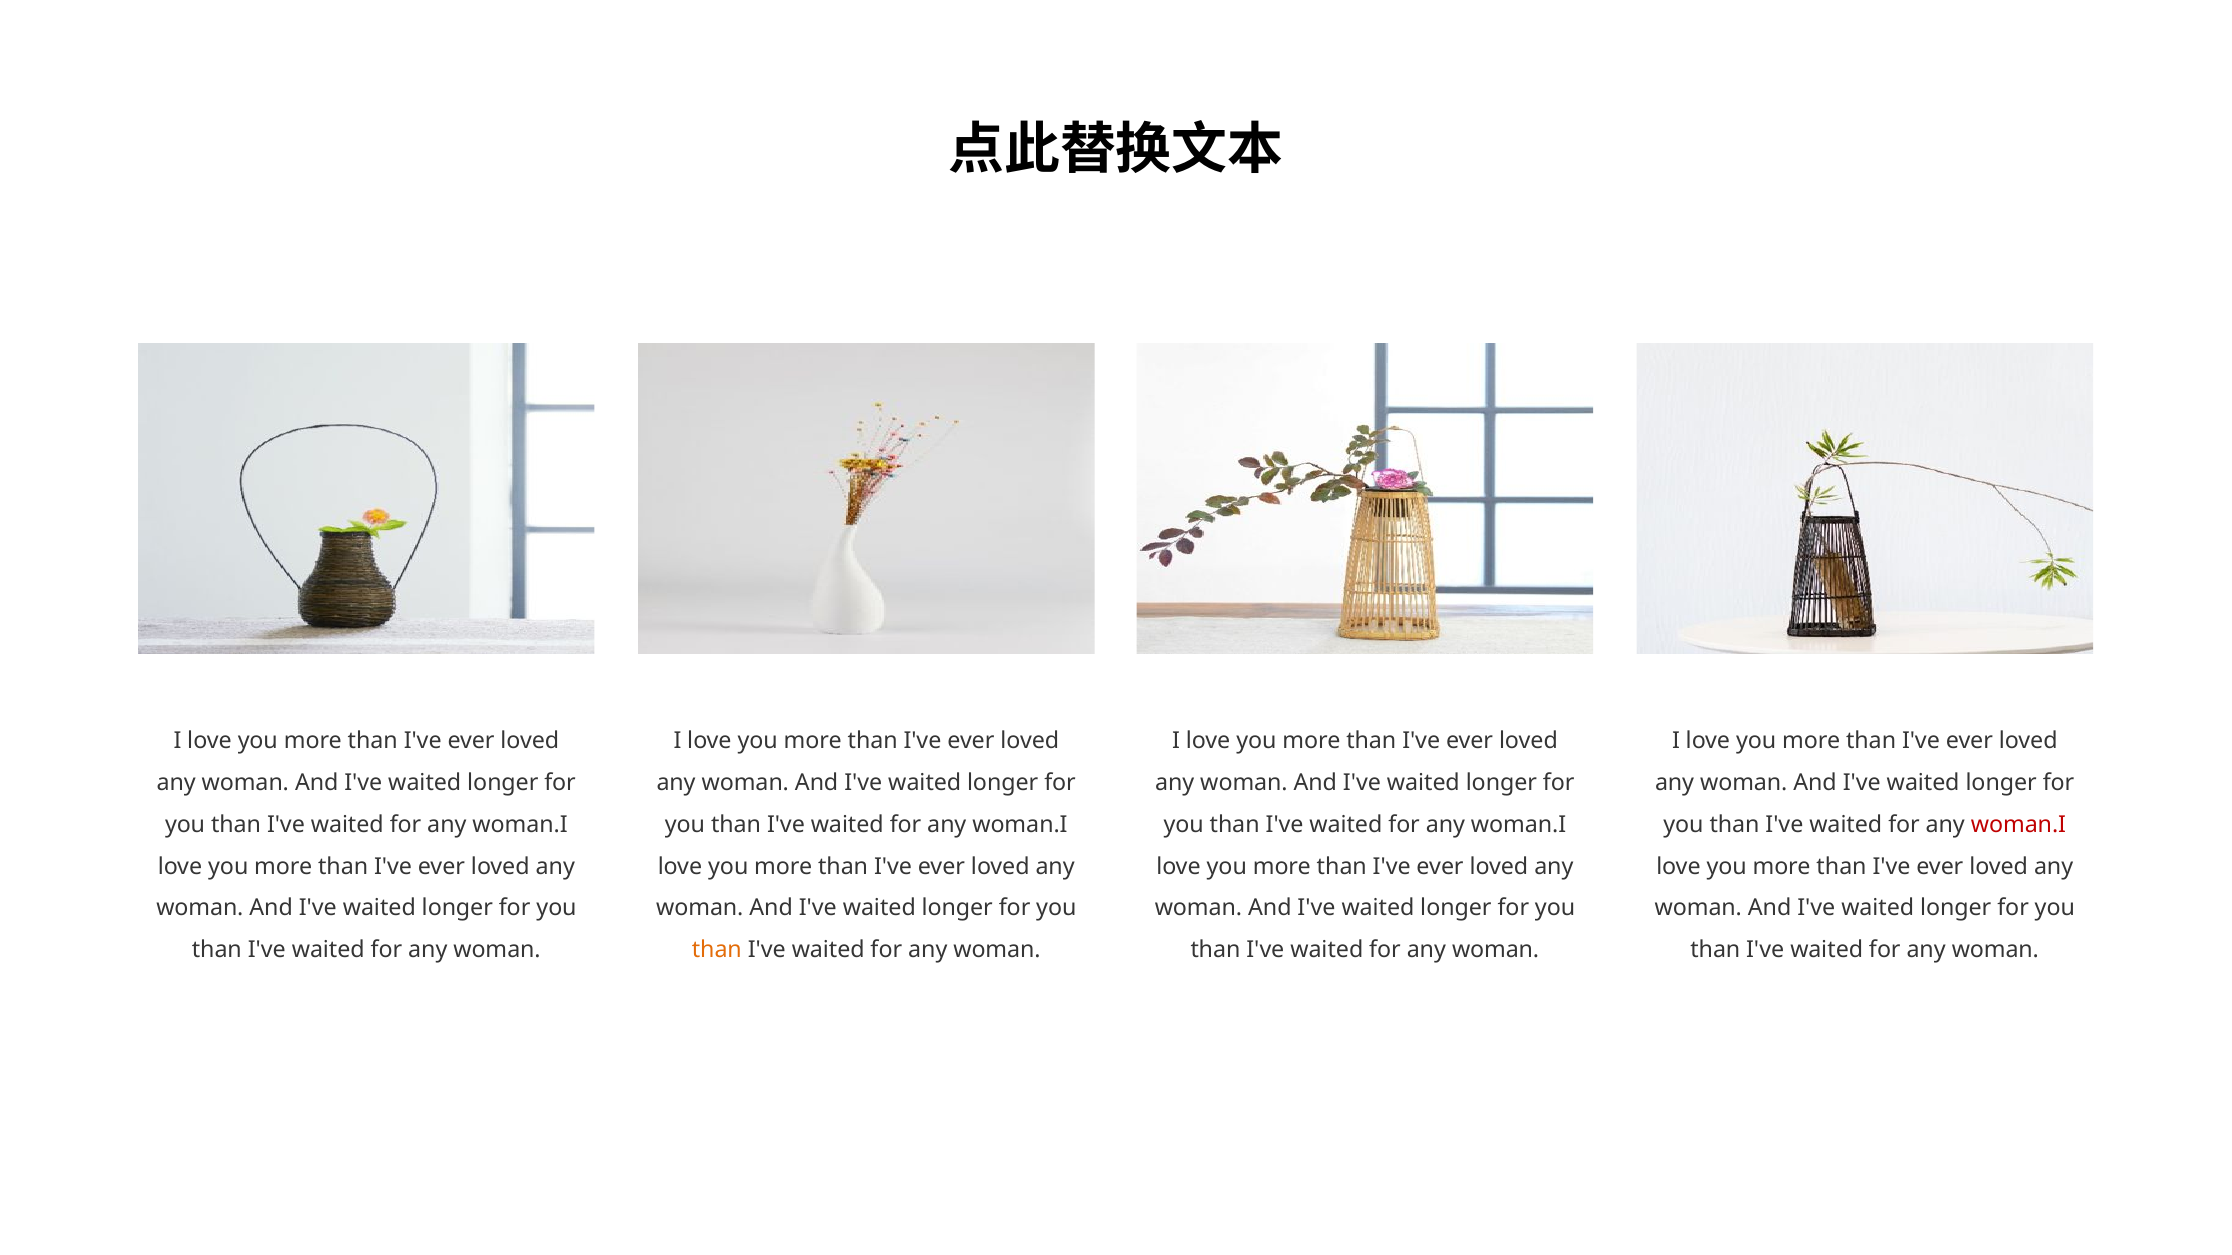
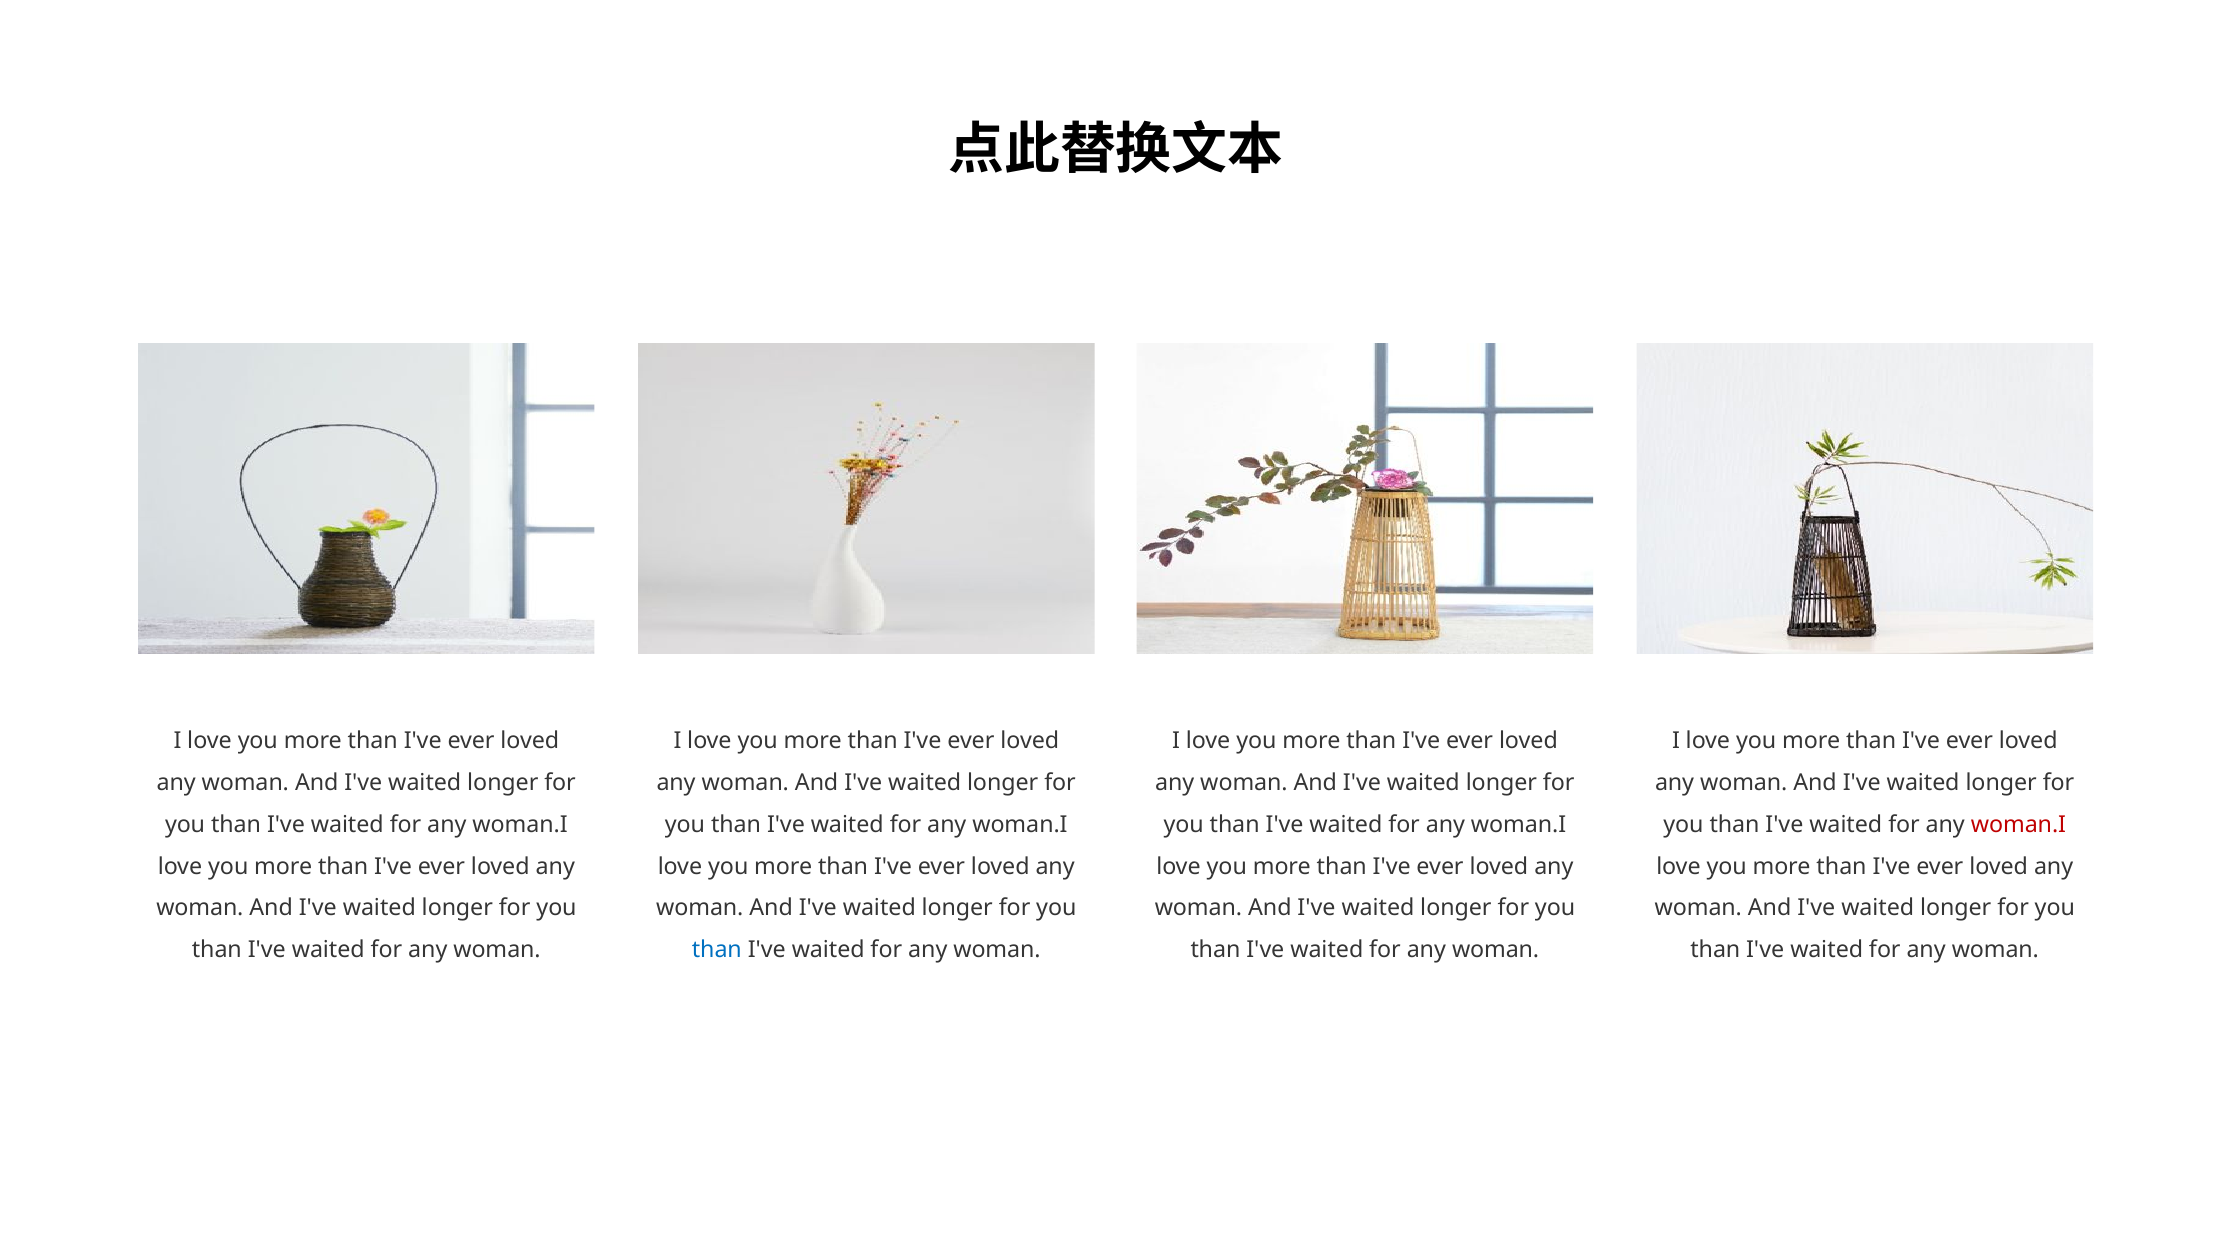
than colour: orange -> blue (717, 951)
